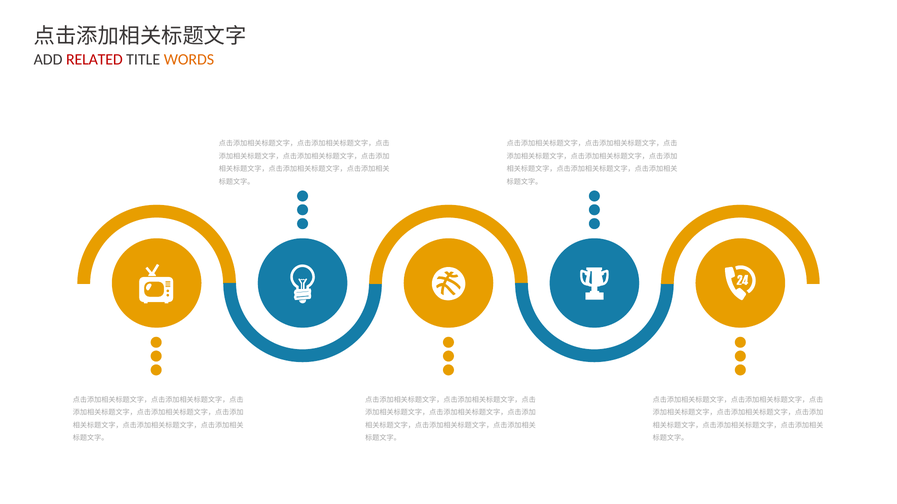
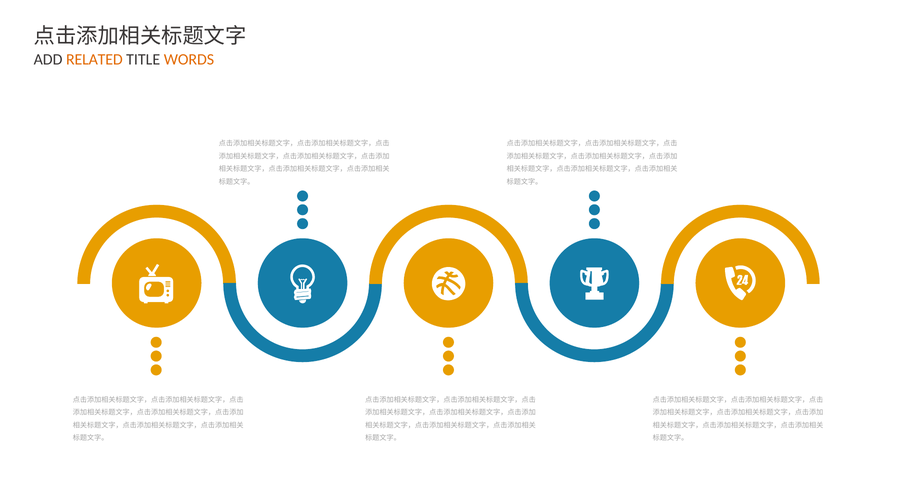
RELATED colour: red -> orange (94, 60)
